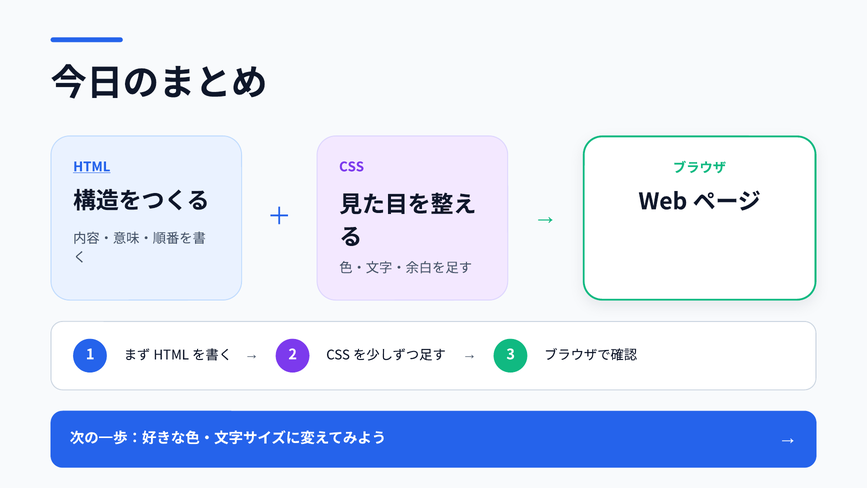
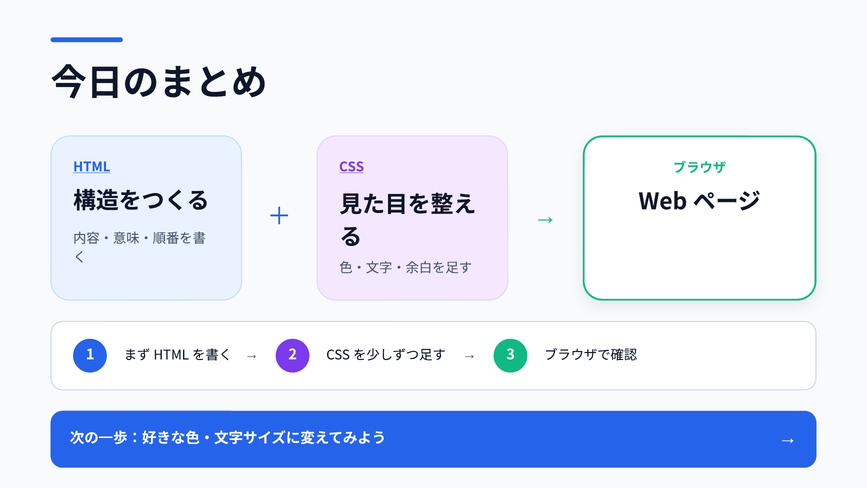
CSS underline: none -> present (352, 167)
